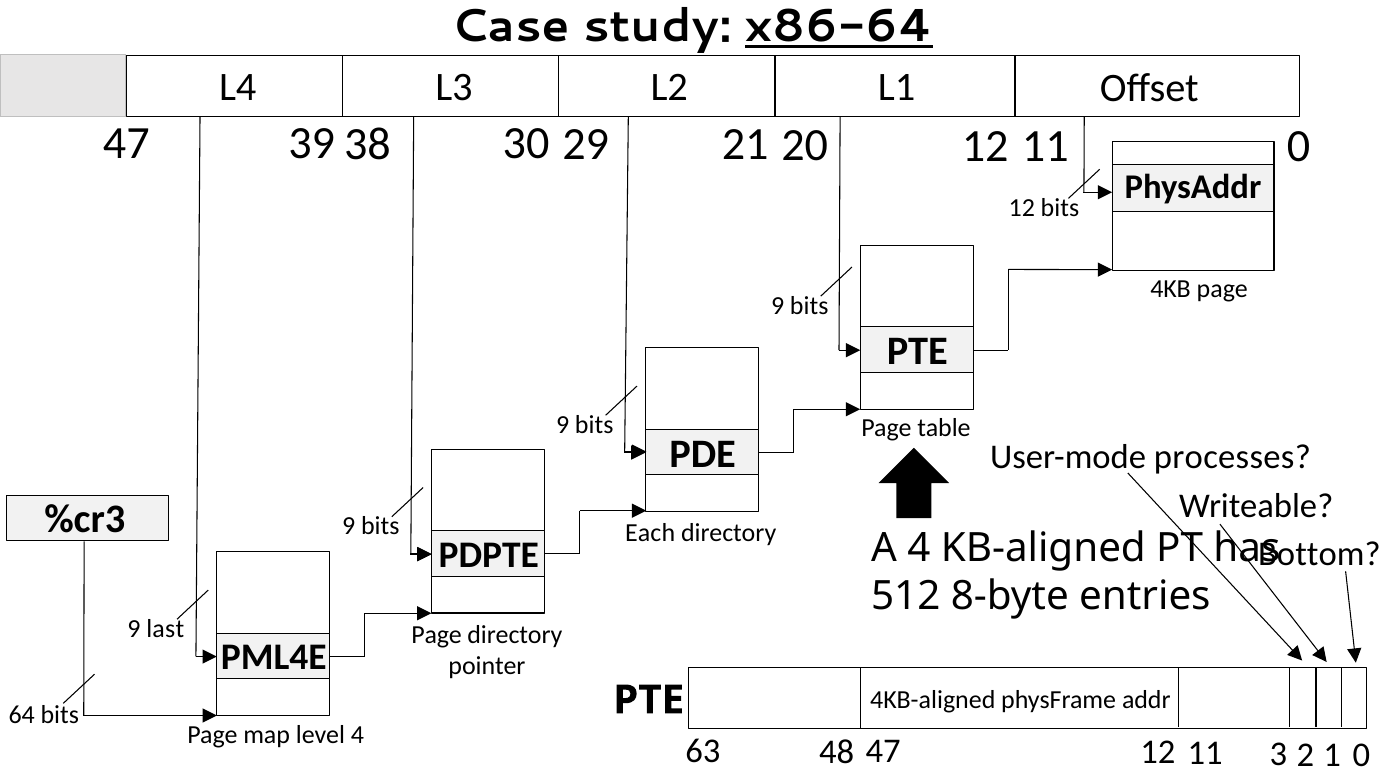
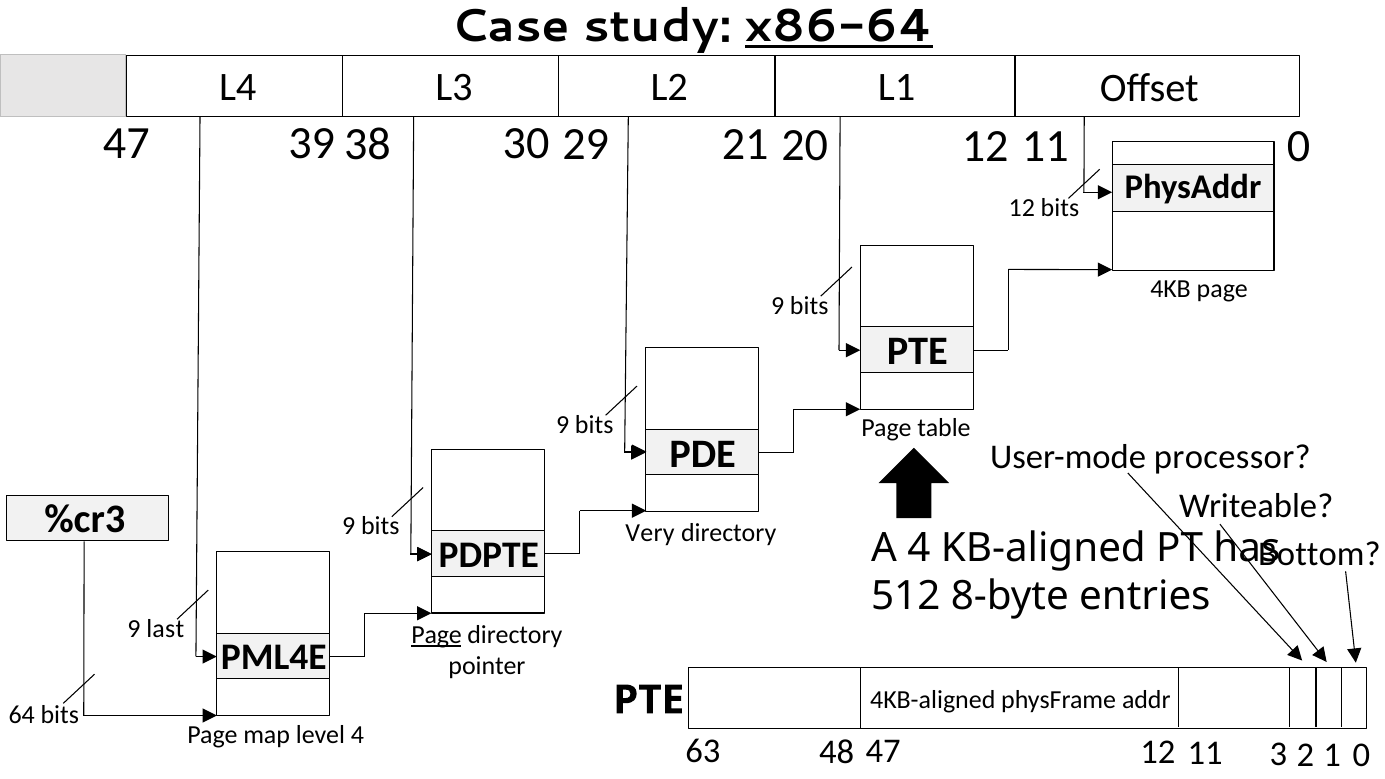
processes: processes -> processor (1232, 458)
Each: Each -> Very (650, 533)
Page underline: none -> present (437, 635)
